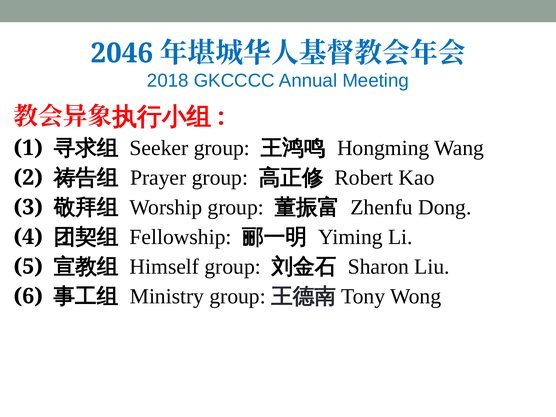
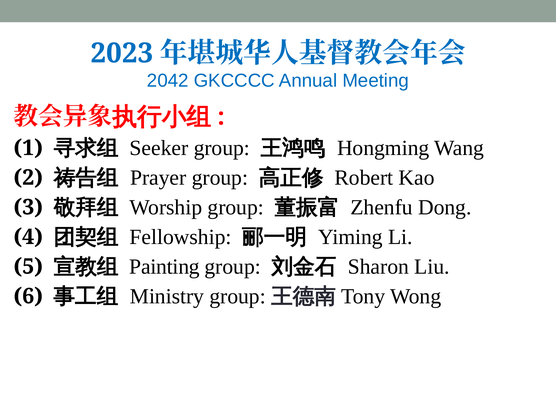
2046: 2046 -> 2023 (122, 53)
2018: 2018 -> 2042 (168, 81)
Himself: Himself -> Painting (164, 267)
